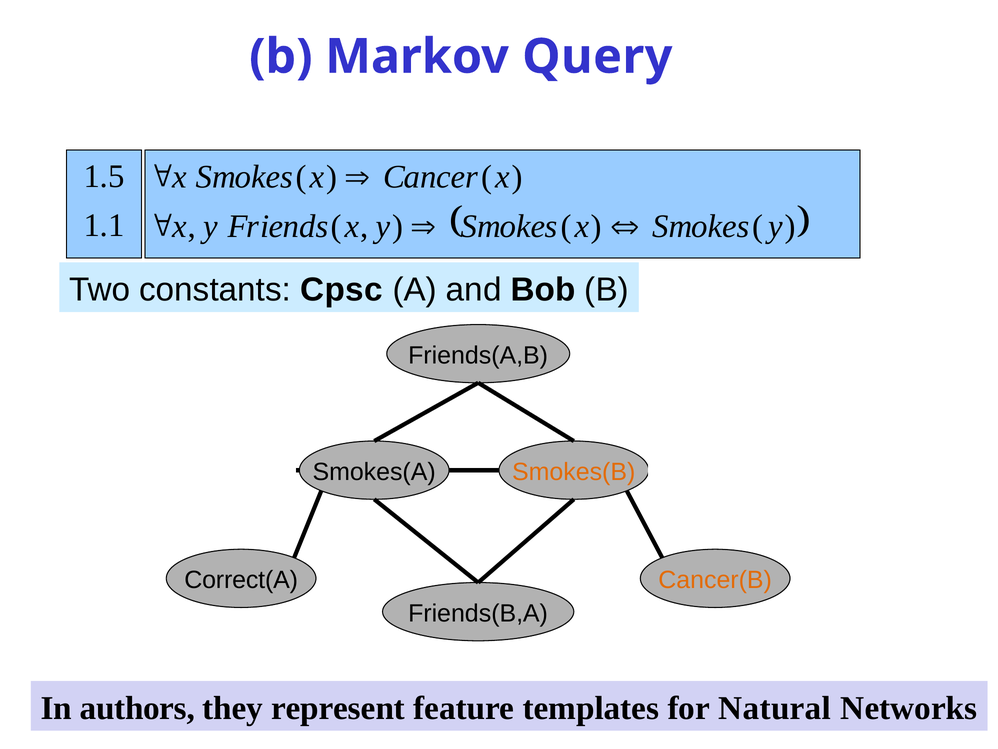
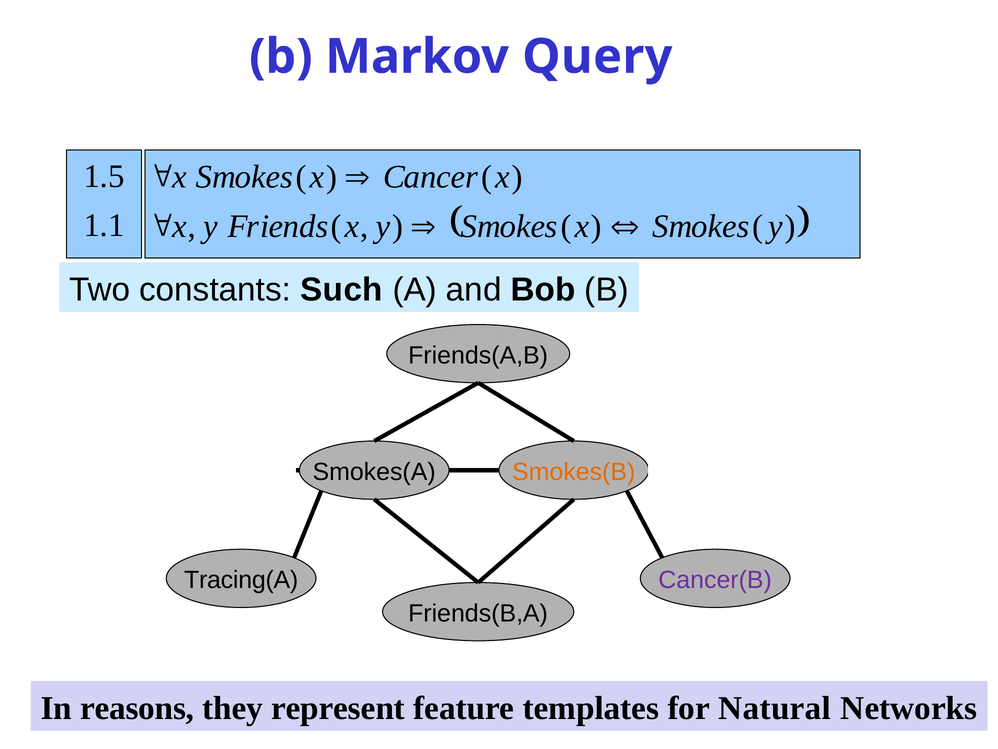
constants Cpsc: Cpsc -> Such (342, 289)
Correct(A: Correct(A -> Tracing(A (241, 580)
Cancer(B colour: orange -> purple (715, 580)
authors: authors -> reasons (137, 708)
